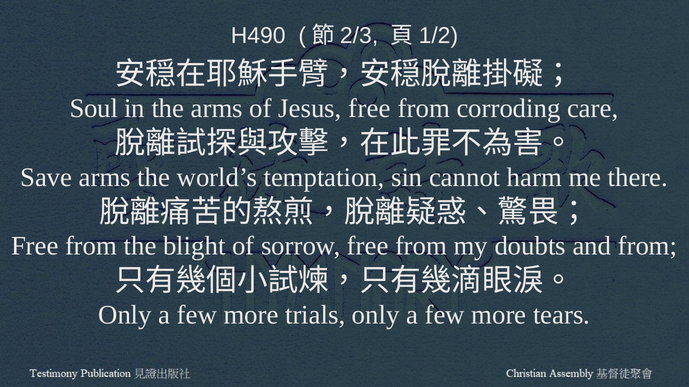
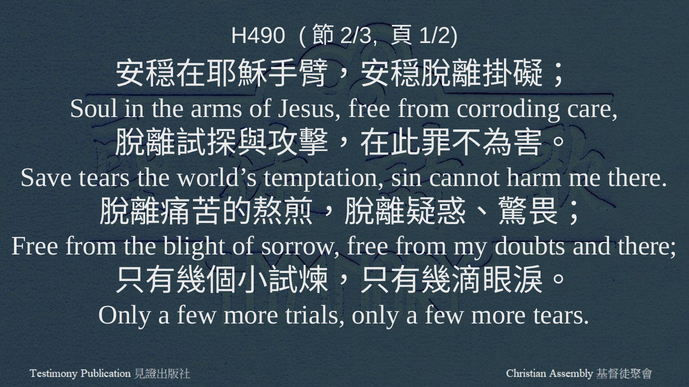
Save arms: arms -> tears (105, 178)
and from: from -> there (648, 246)
